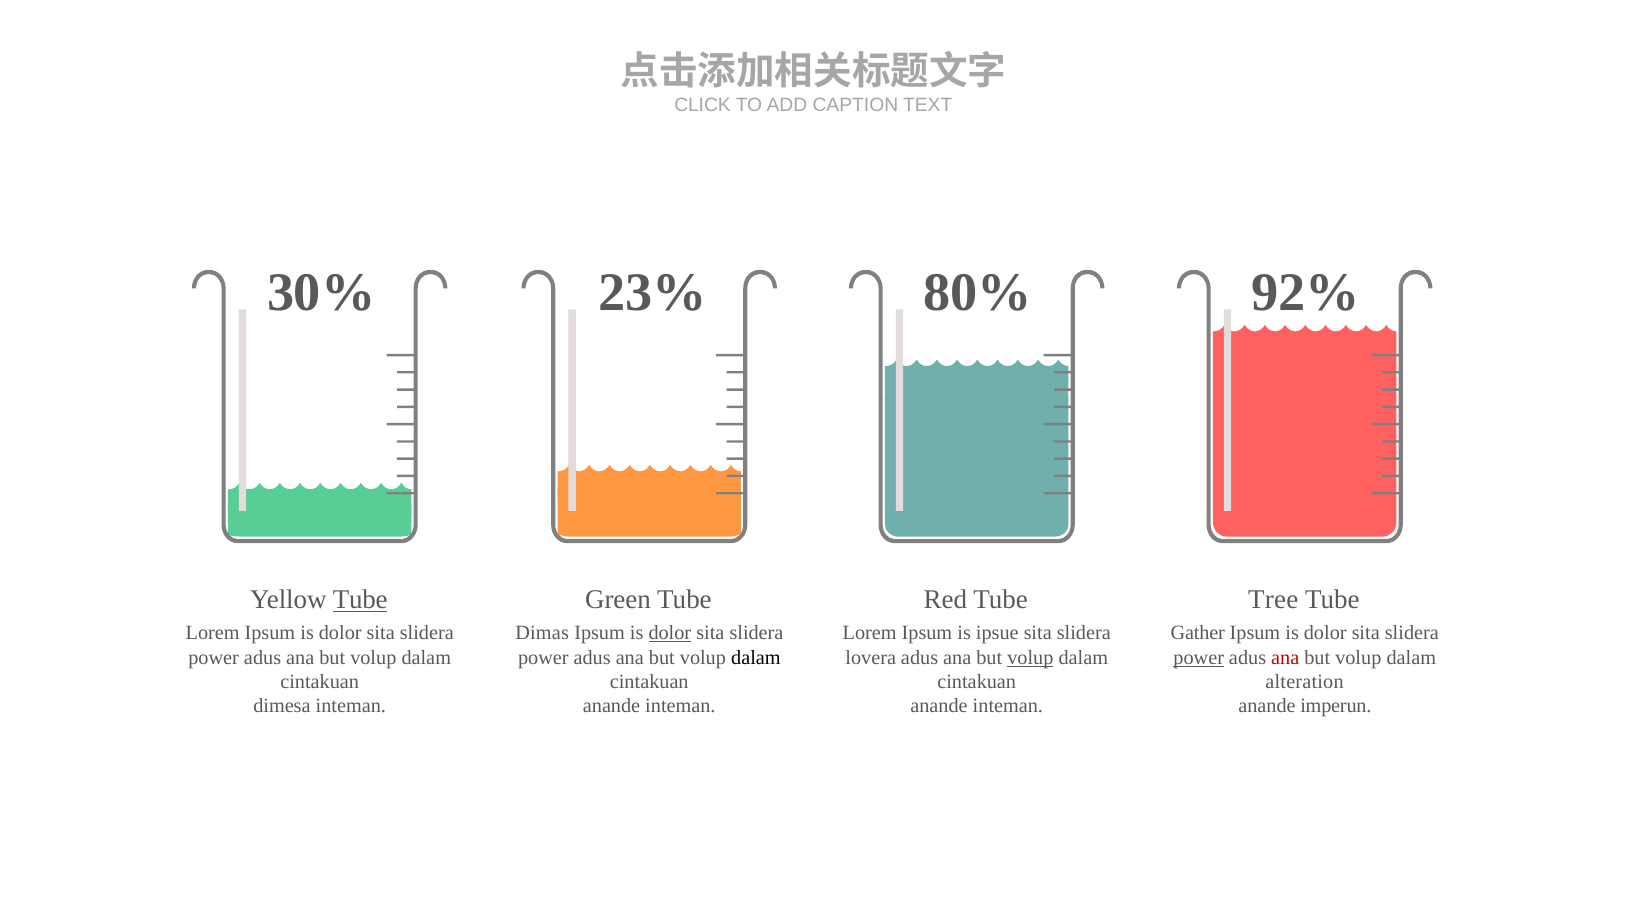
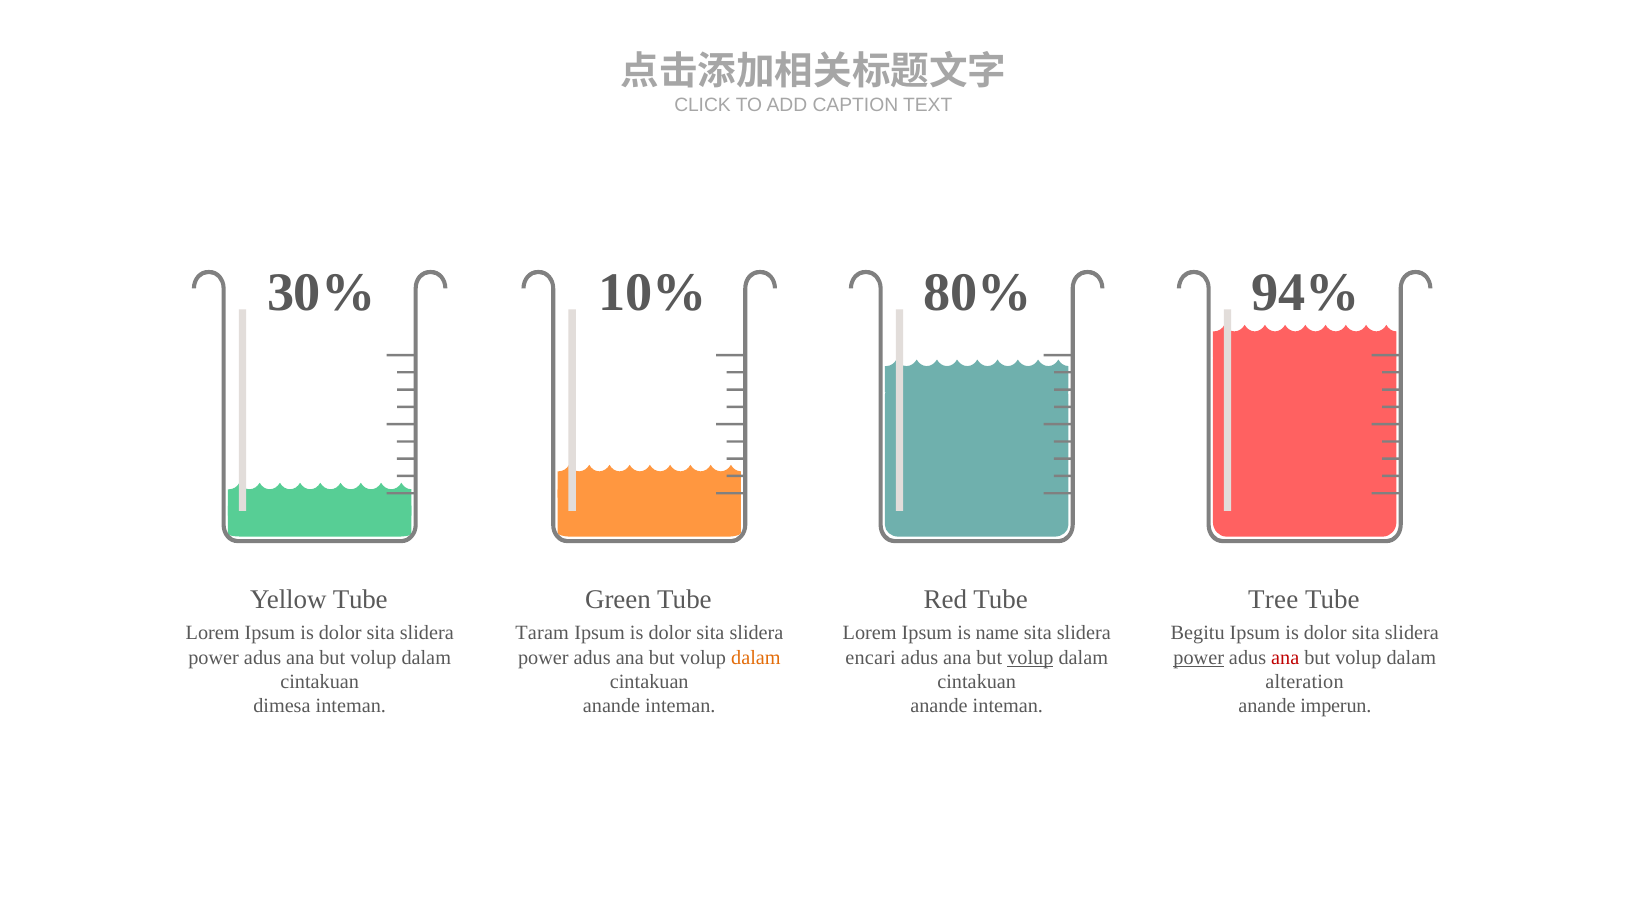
23%: 23% -> 10% (653, 292)
92%: 92% -> 94% (1306, 292)
Tube underline: present -> none (360, 600)
Dimas: Dimas -> Taram (542, 633)
dolor underline: present -> none (670, 633)
ipsue: ipsue -> name (997, 633)
Gather: Gather -> Begitu (1198, 633)
dalam colour: black -> orange (756, 658)
lovera: lovera -> encari (871, 658)
